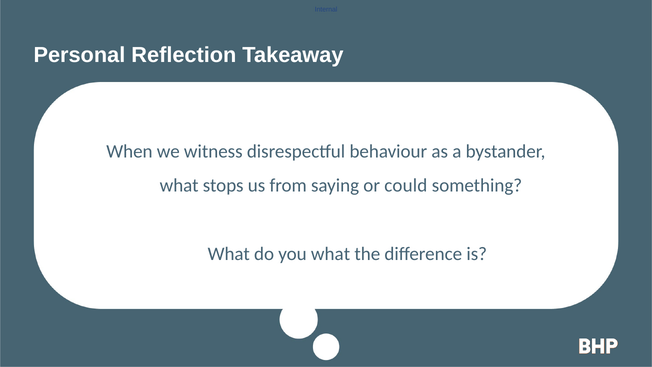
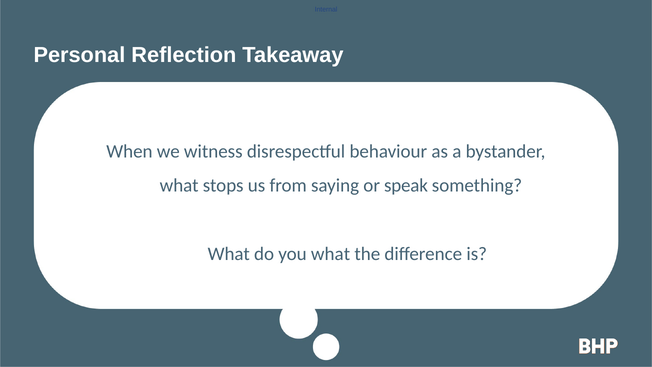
could: could -> speak (406, 186)
